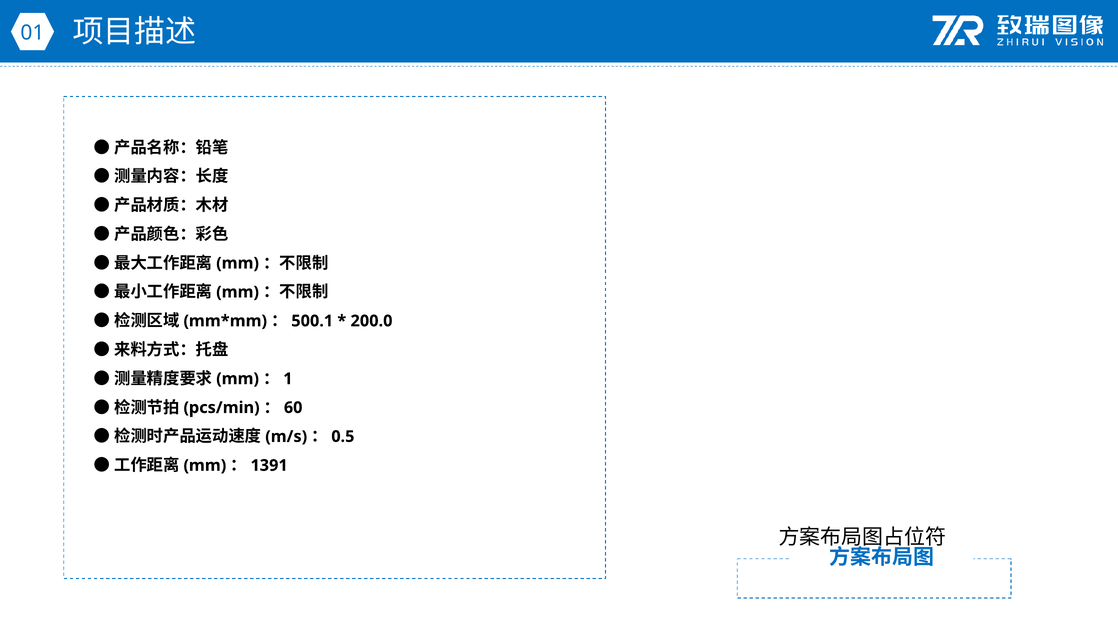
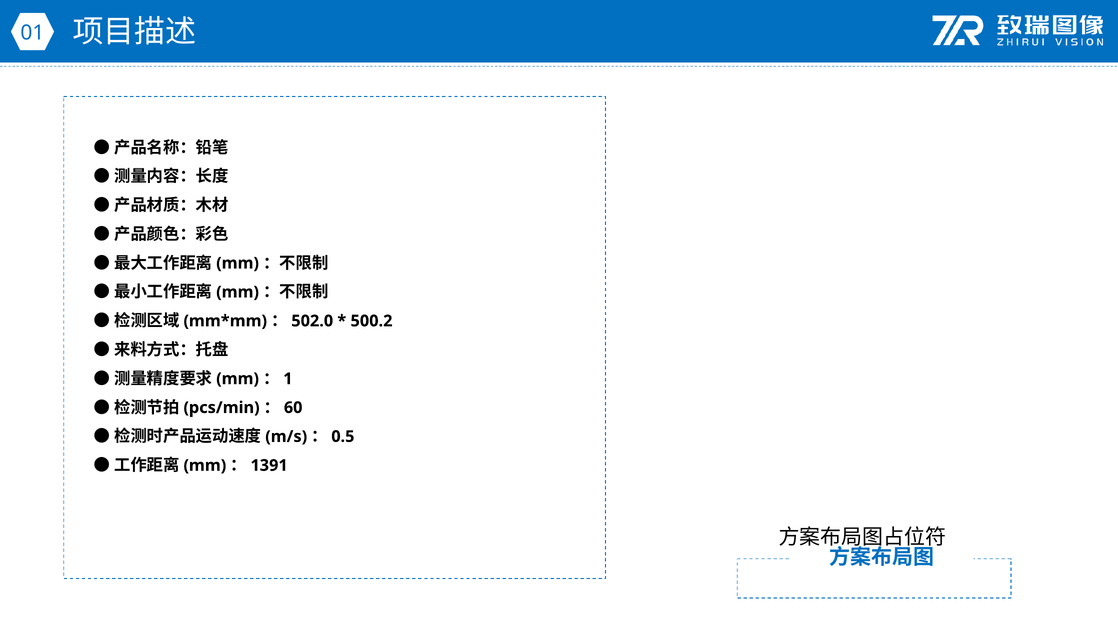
500.1: 500.1 -> 502.0 (312, 321)
200.0: 200.0 -> 500.2 (372, 321)
